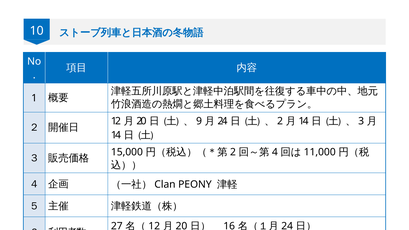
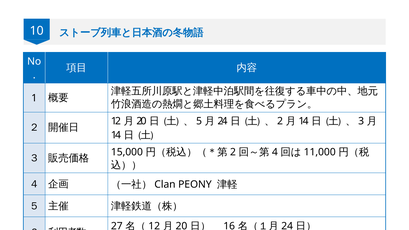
9: 9 -> 5 (199, 121)
